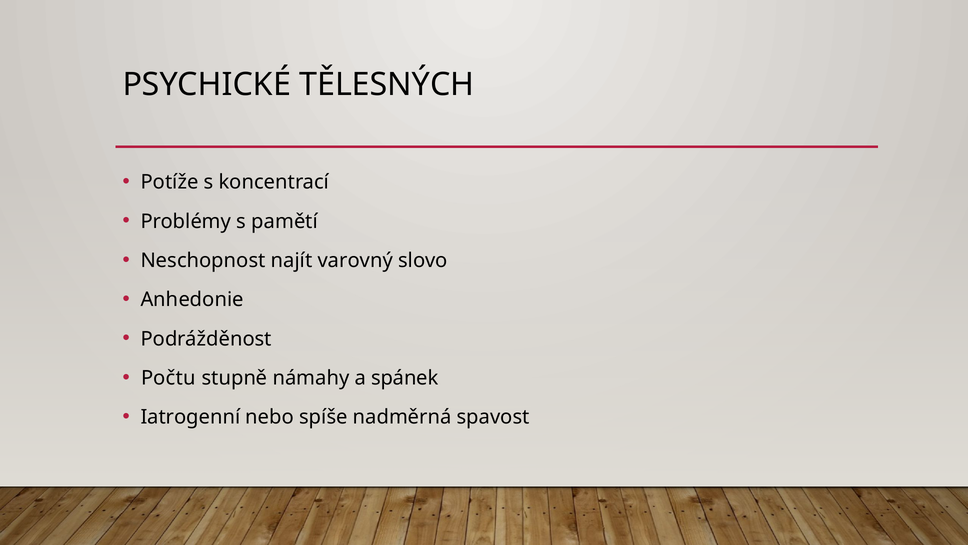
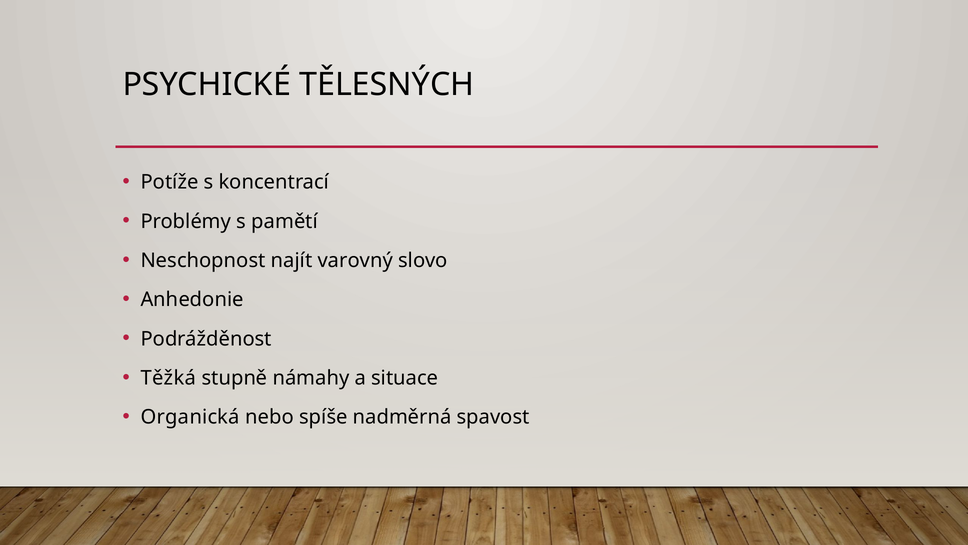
Počtu: Počtu -> Těžká (168, 378)
spánek: spánek -> situace (405, 378)
Iatrogenní: Iatrogenní -> Organická (190, 417)
